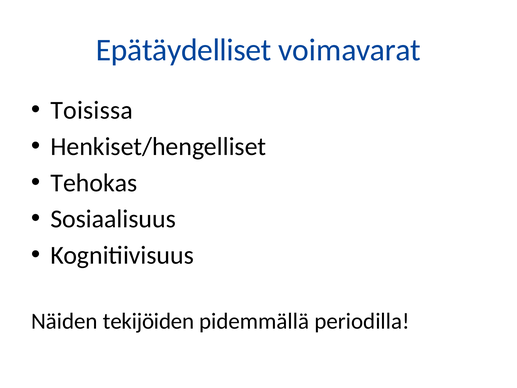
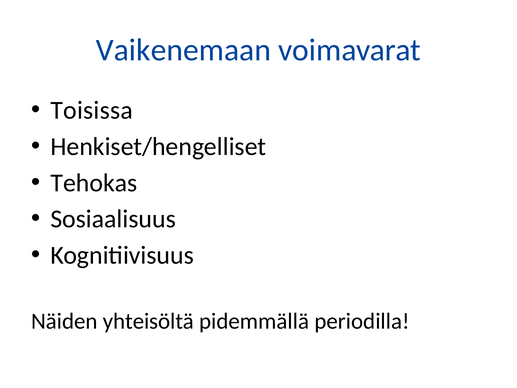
Epätäydelliset: Epätäydelliset -> Vaikenemaan (183, 50)
tekijöiden: tekijöiden -> yhteisöltä (148, 321)
